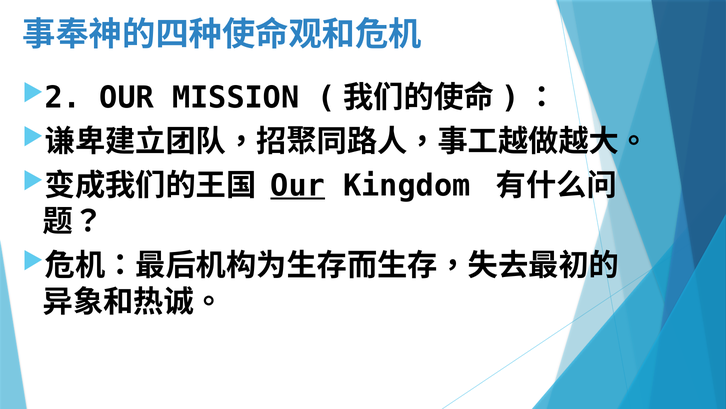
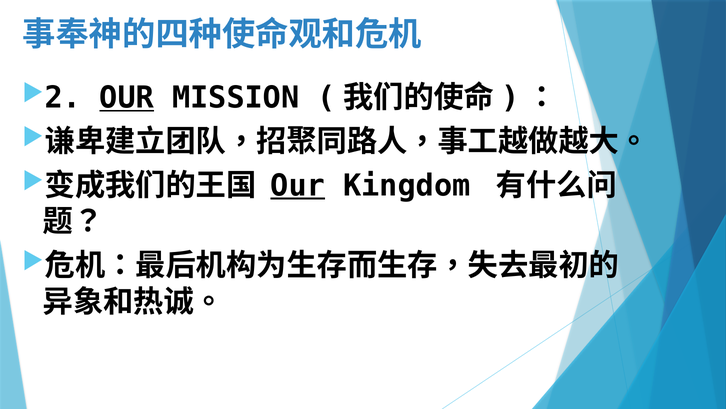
OUR underline: none -> present (127, 98)
